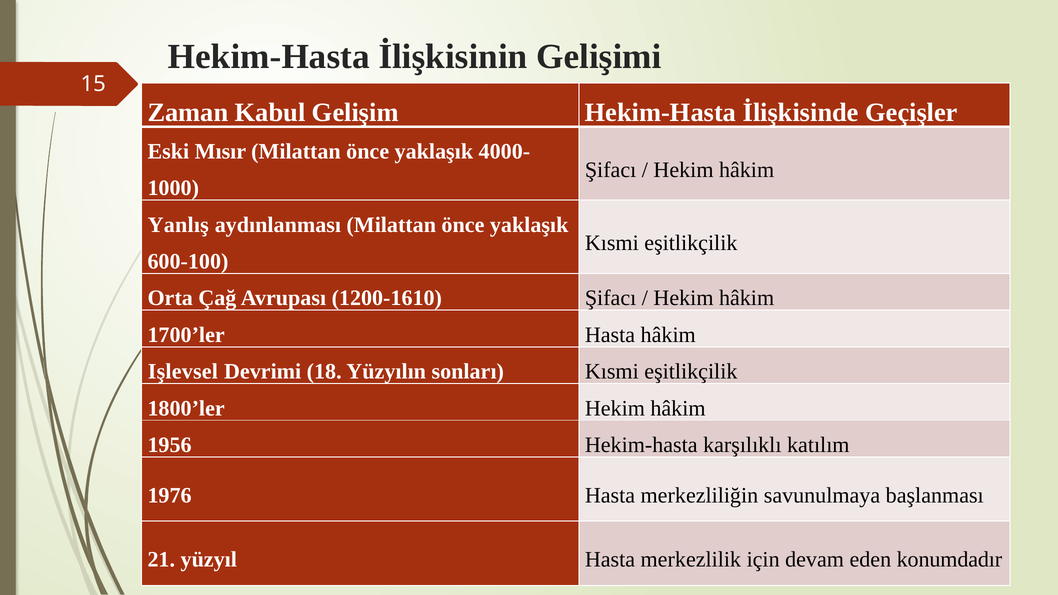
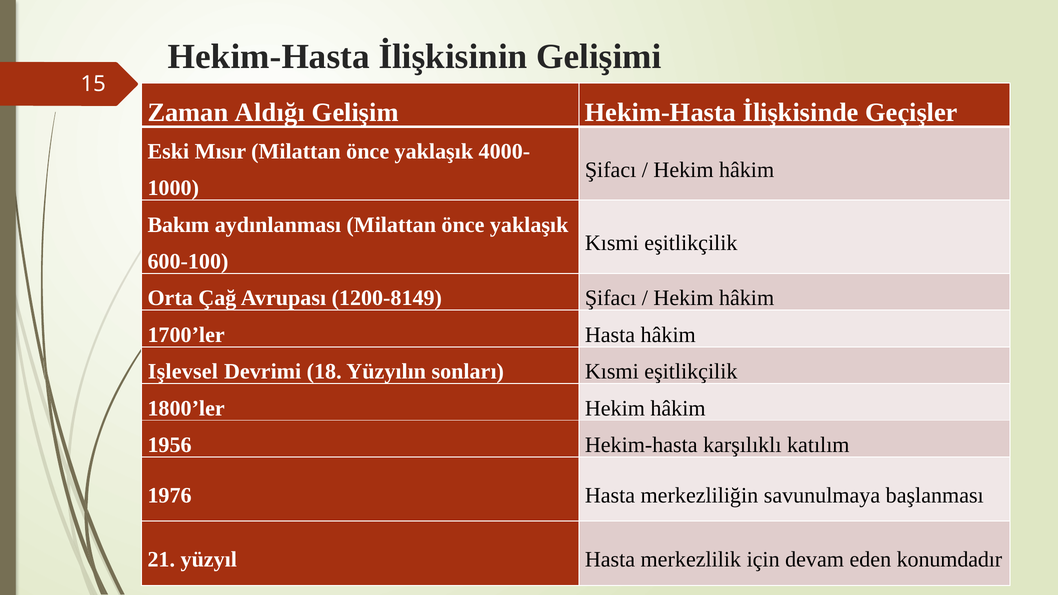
Kabul: Kabul -> Aldığı (270, 112)
Yanlış: Yanlış -> Bakım (178, 225)
1200-1610: 1200-1610 -> 1200-8149 (387, 298)
